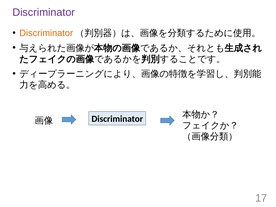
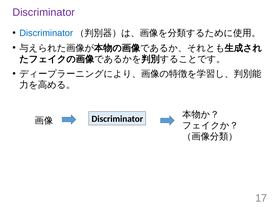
Discriminator colour: orange -> blue (46, 33)
